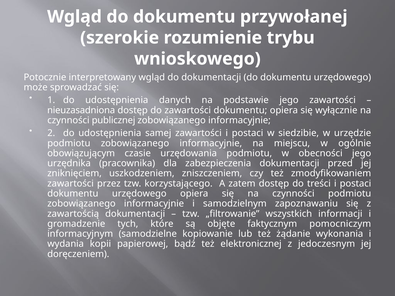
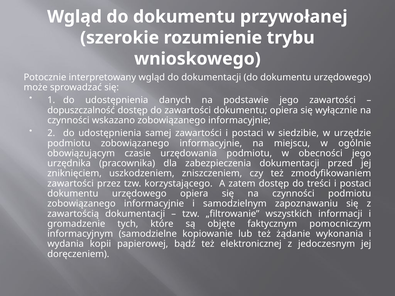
nieuzasadniona: nieuzasadniona -> dopuszczalność (81, 110)
publicznej: publicznej -> wskazano (113, 120)
